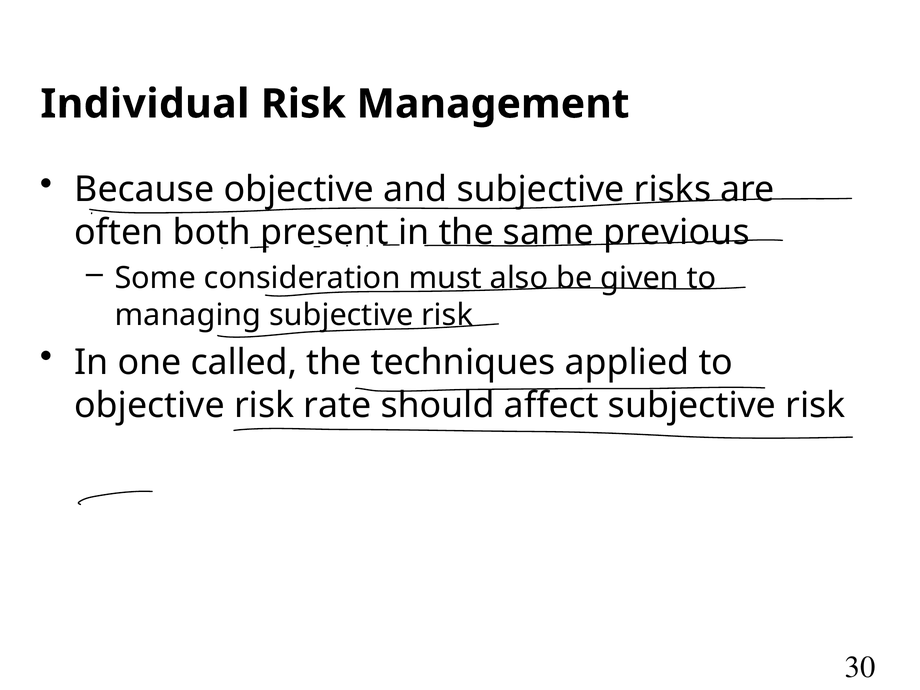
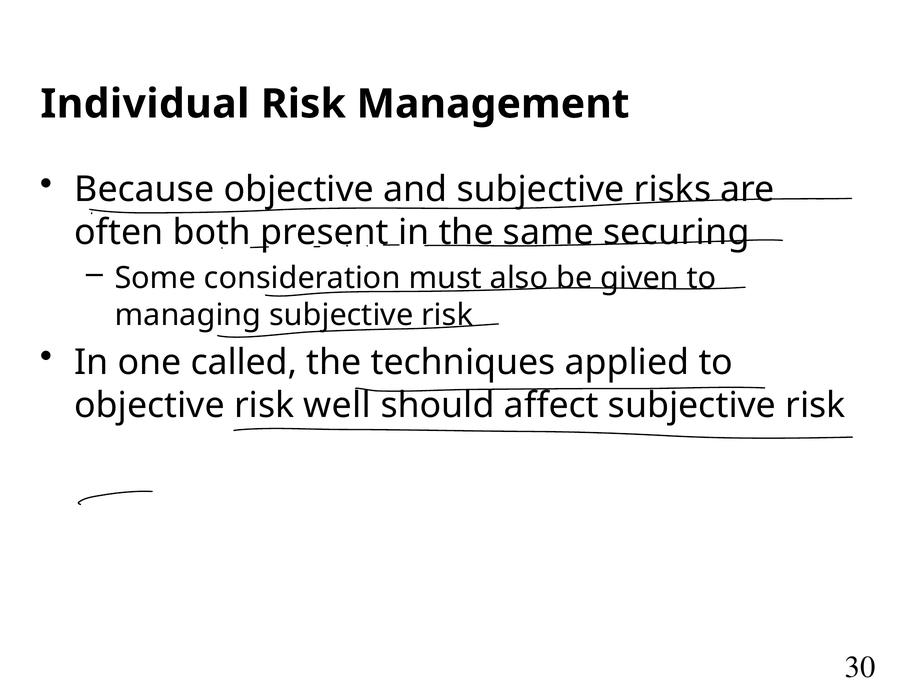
previous: previous -> securing (676, 233)
rate: rate -> well (337, 405)
